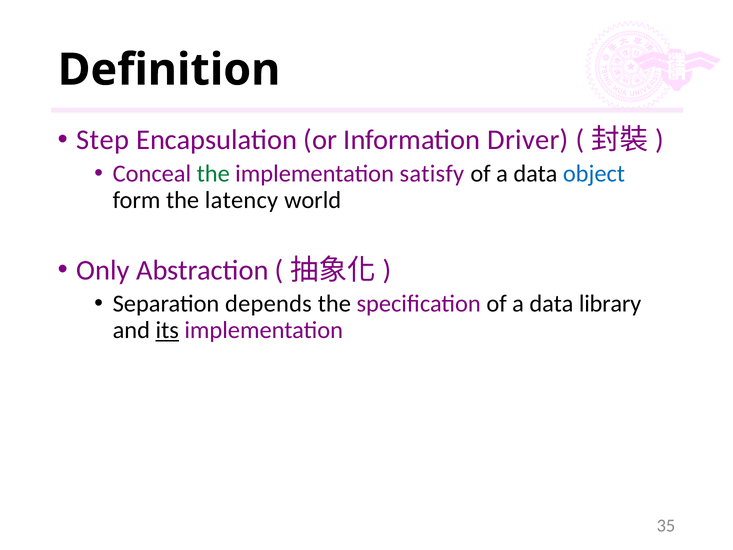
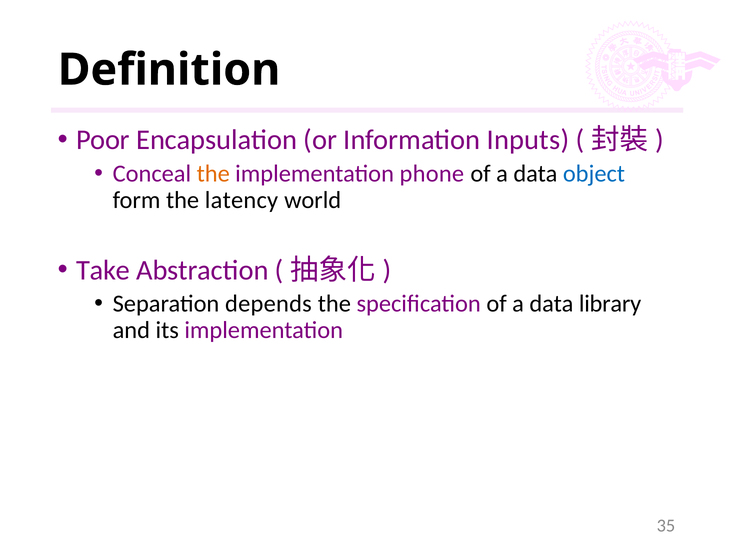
Step: Step -> Poor (103, 140)
Driver: Driver -> Inputs (528, 140)
the colour: green -> orange (213, 174)
satisfy: satisfy -> phone (432, 174)
Only: Only -> Take (103, 270)
its underline: present -> none (167, 330)
